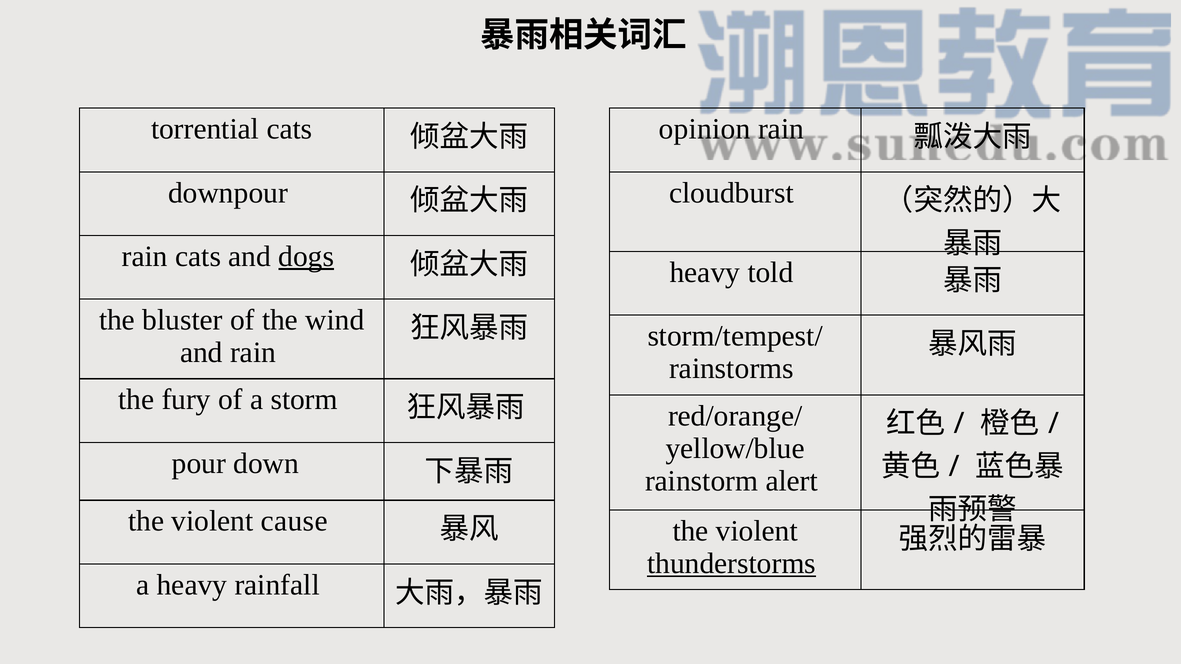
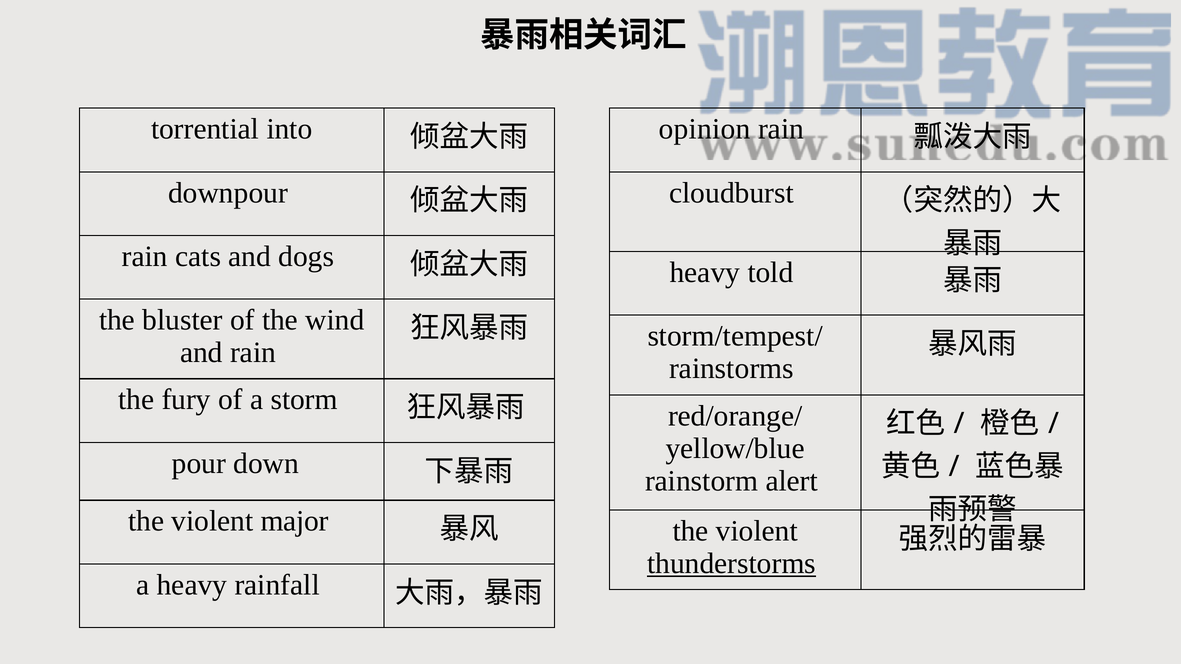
torrential cats: cats -> into (289, 129)
dogs underline: present -> none (306, 256)
cause: cause -> major (295, 521)
